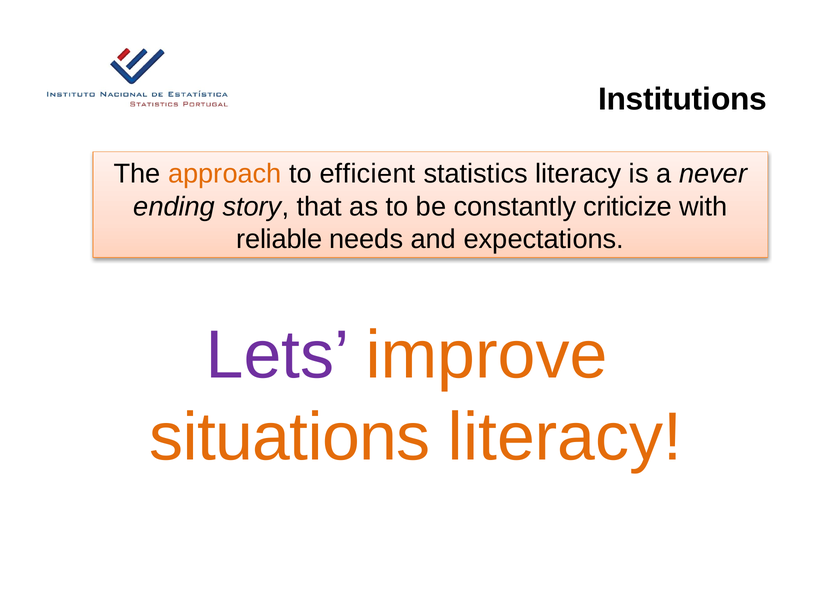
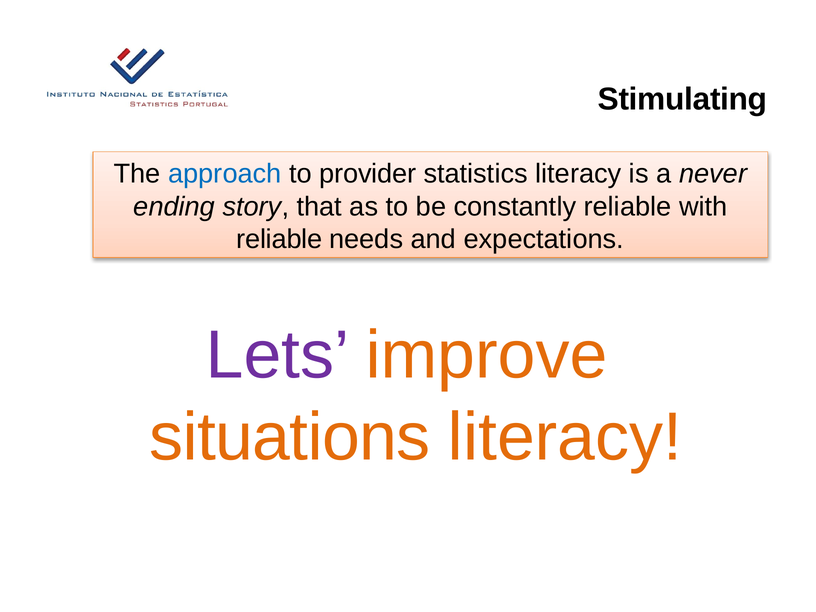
Institutions: Institutions -> Stimulating (683, 99)
approach colour: orange -> blue (225, 174)
efficient: efficient -> provider (368, 174)
constantly criticize: criticize -> reliable (628, 207)
